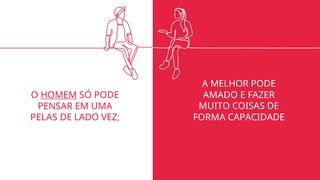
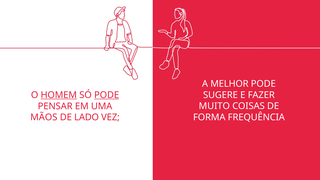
AMADO: AMADO -> SUGERE (220, 95)
PODE underline: none -> present (107, 95)
CAPACIDADE: CAPACIDADE -> FREQUÊNCIA (256, 117)
PELAS: PELAS -> MÃOS (44, 117)
